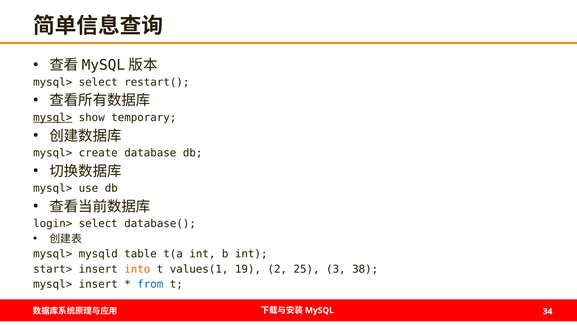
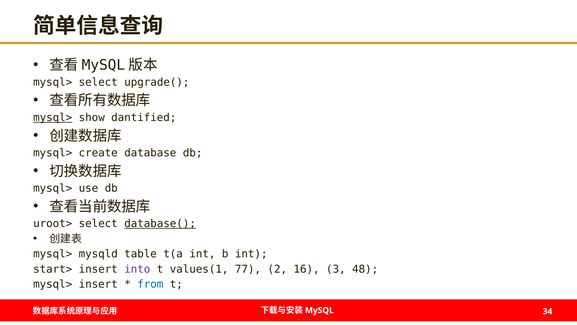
restart(: restart( -> upgrade( (157, 82)
temporary: temporary -> dantified (144, 117)
login>: login> -> uroot> (53, 223)
database( underline: none -> present (160, 223)
into colour: orange -> purple (137, 269)
19: 19 -> 77 (248, 269)
25: 25 -> 16 (307, 269)
38: 38 -> 48 (365, 269)
